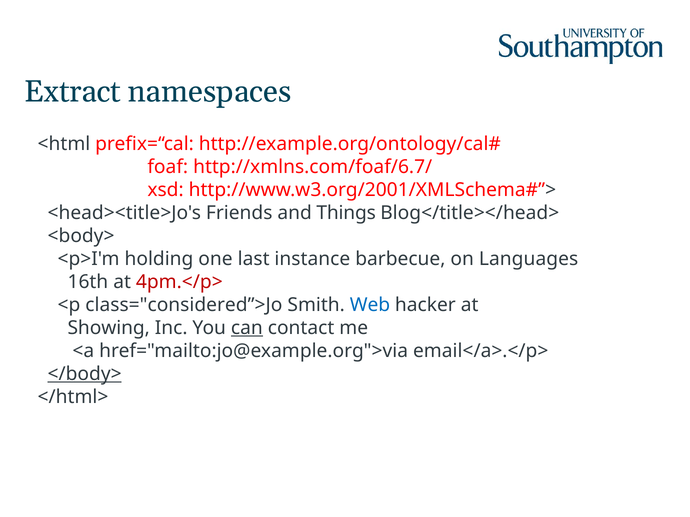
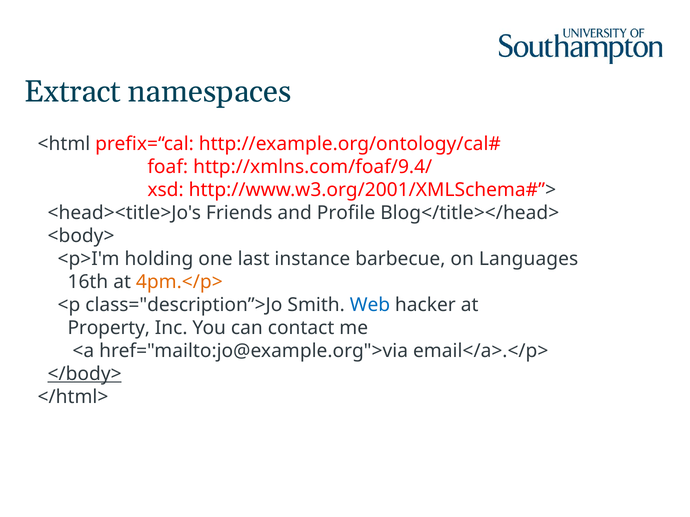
http://xmlns.com/foaf/6.7/: http://xmlns.com/foaf/6.7/ -> http://xmlns.com/foaf/9.4/ (313, 167)
Things: Things -> Profile (346, 213)
4pm.</p> colour: red -> orange (179, 282)
class="considered”>Jo: class="considered”>Jo -> class="description”>Jo (184, 305)
Showing: Showing -> Property (109, 328)
can underline: present -> none (247, 328)
